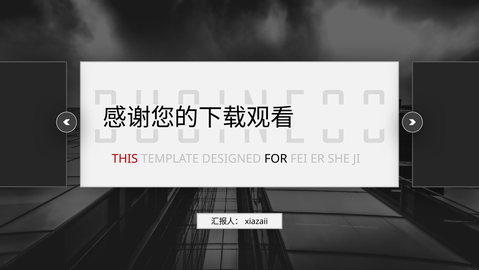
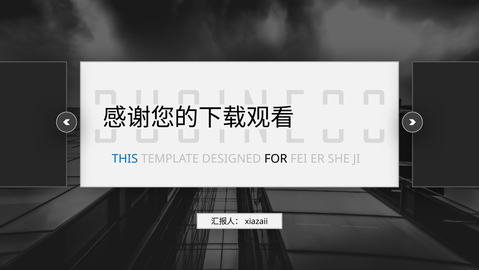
THIS colour: red -> blue (125, 158)
